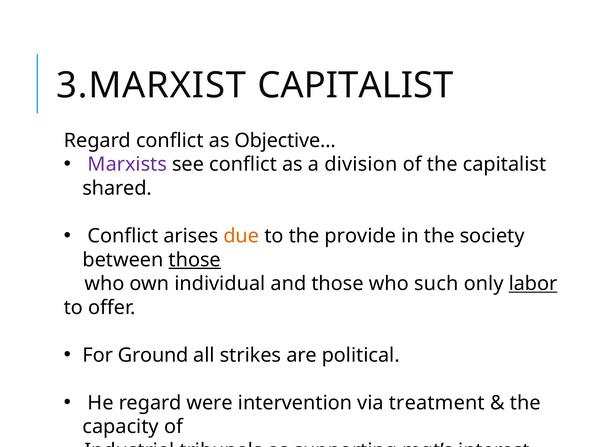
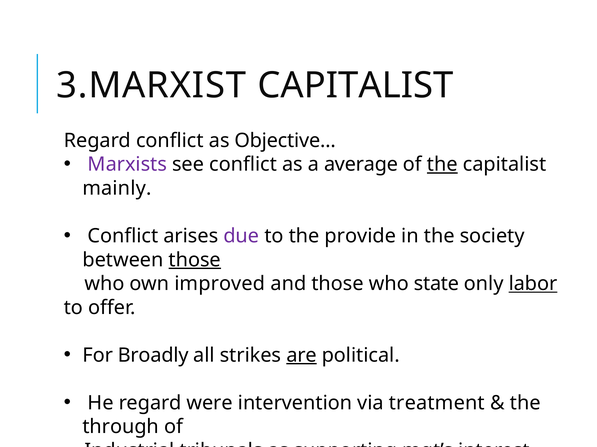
division: division -> average (361, 165)
the underline: none -> present (442, 165)
shared: shared -> mainly (117, 189)
due colour: orange -> purple (241, 236)
individual: individual -> improved (220, 284)
such: such -> state (436, 284)
Ground: Ground -> Broadly (153, 356)
are underline: none -> present (302, 356)
capacity: capacity -> through (121, 427)
